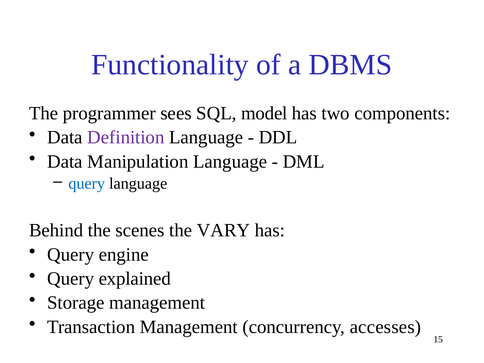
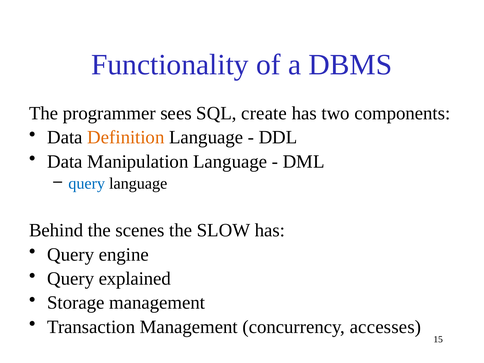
model: model -> create (264, 113)
Definition colour: purple -> orange (126, 137)
VARY: VARY -> SLOW (223, 230)
